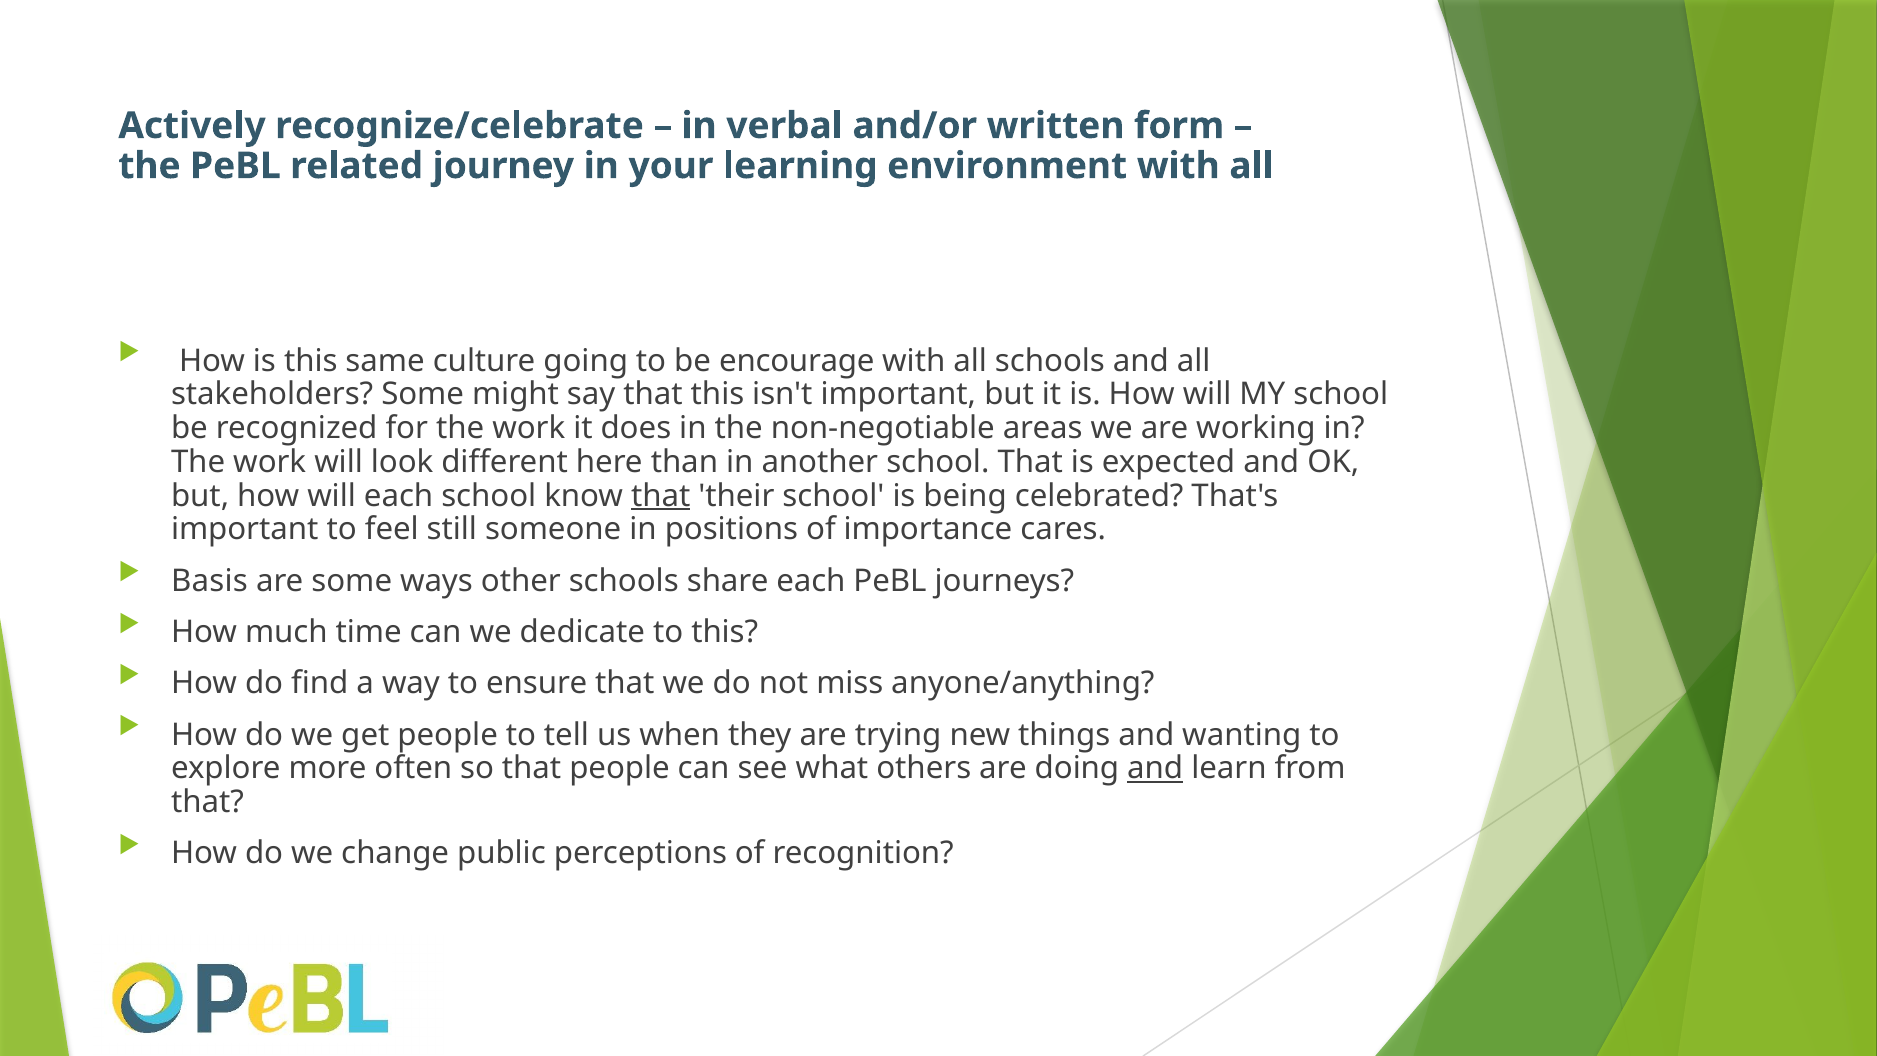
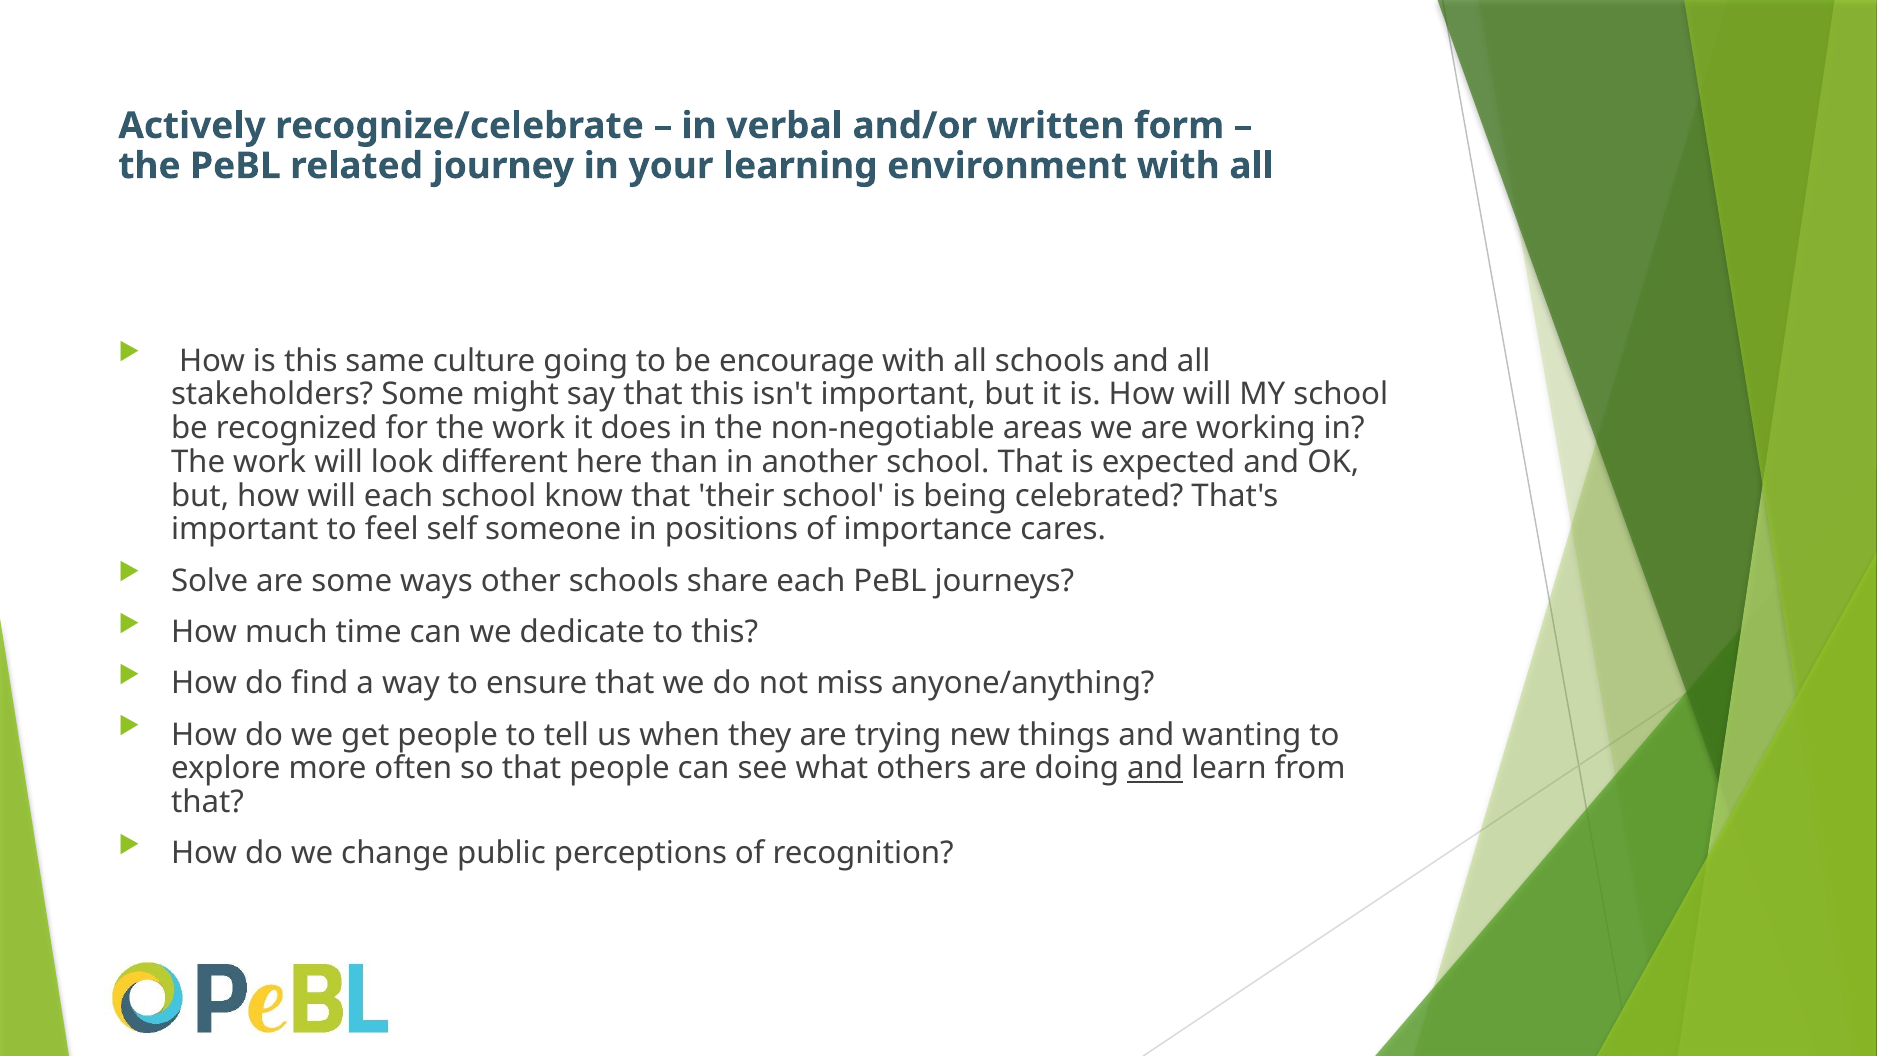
that underline: present -> none (661, 496)
still: still -> self (452, 529)
Basis: Basis -> Solve (210, 581)
